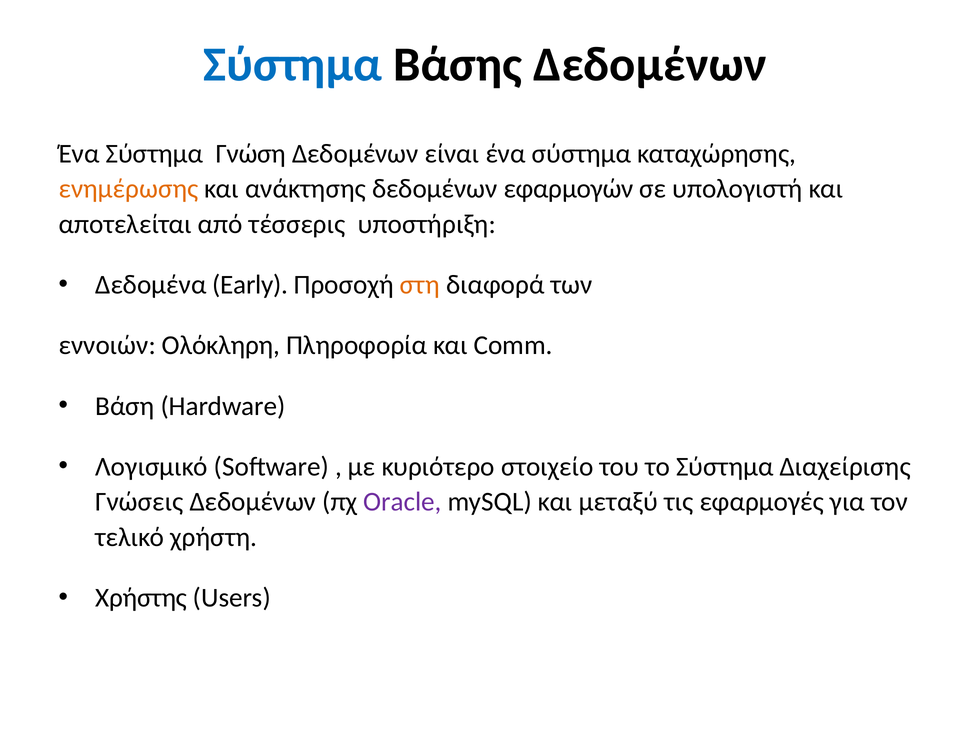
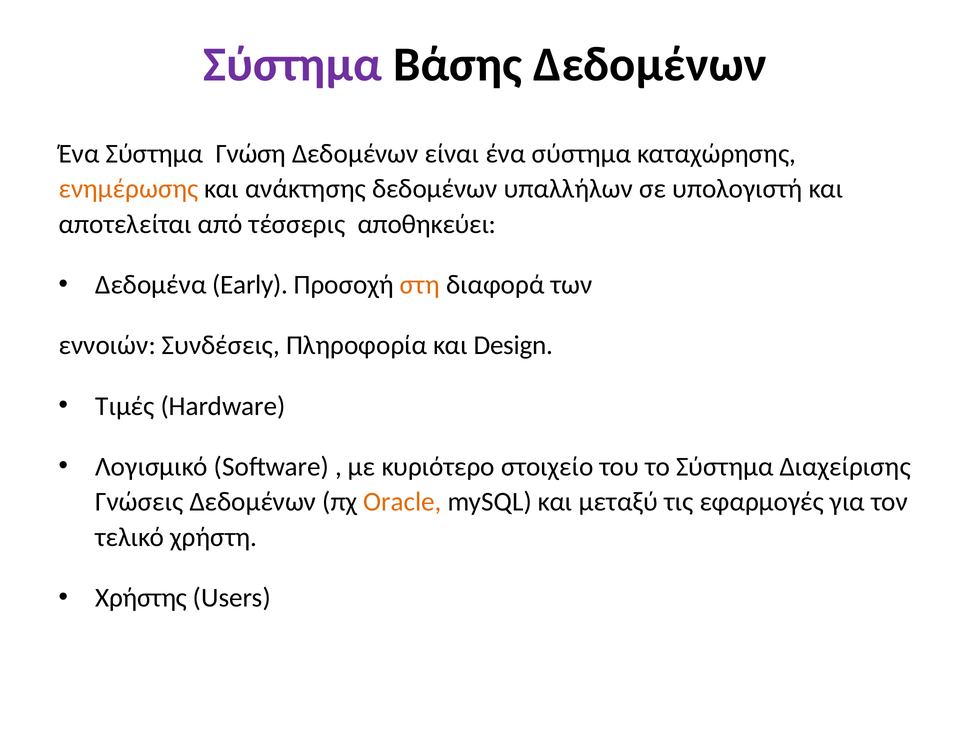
Σύστημα colour: blue -> purple (293, 65)
εφαρμογών: εφαρμογών -> υπαλλήλων (568, 189)
υποστήριξη: υποστήριξη -> αποθηκεύει (427, 224)
Ολόκληρη: Ολόκληρη -> Συνδέσεις (221, 346)
Comm: Comm -> Design (513, 346)
Βάση: Βάση -> Τιμές (125, 406)
Oracle colour: purple -> orange (402, 502)
